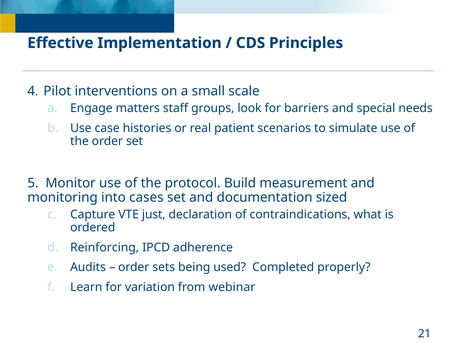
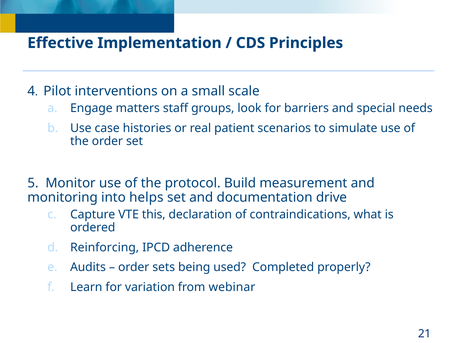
cases: cases -> helps (146, 197)
sized: sized -> drive (331, 197)
just: just -> this (154, 214)
